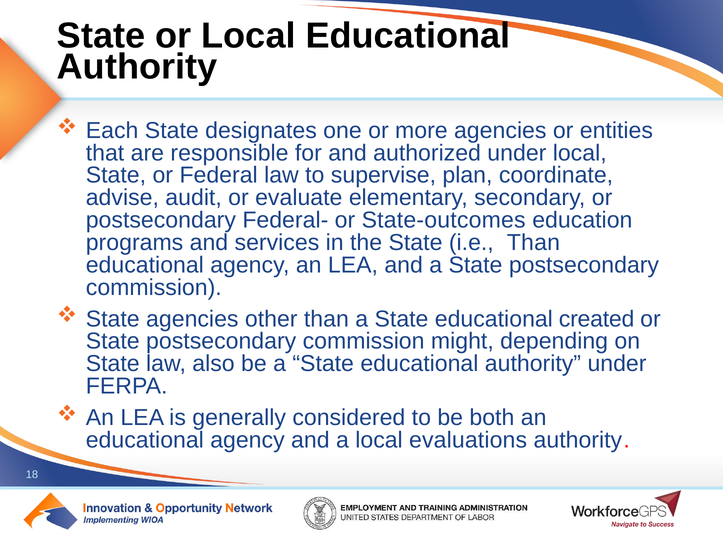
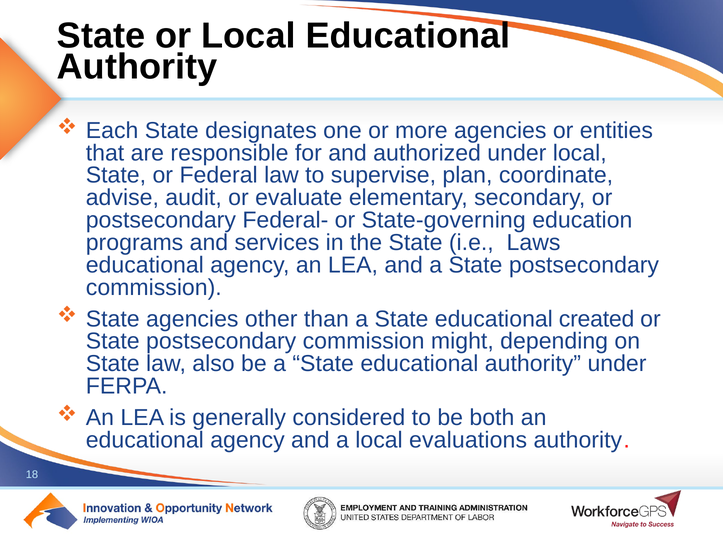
State-outcomes: State-outcomes -> State-governing (444, 220)
i.e Than: Than -> Laws (534, 243)
